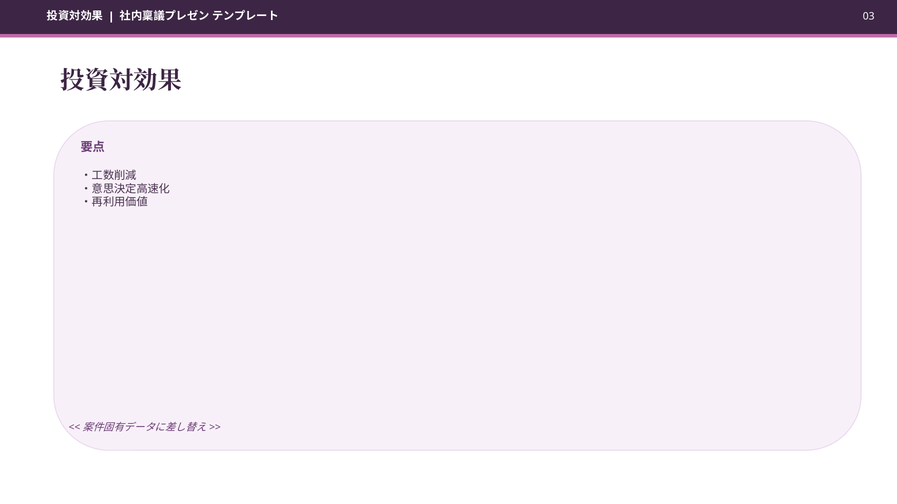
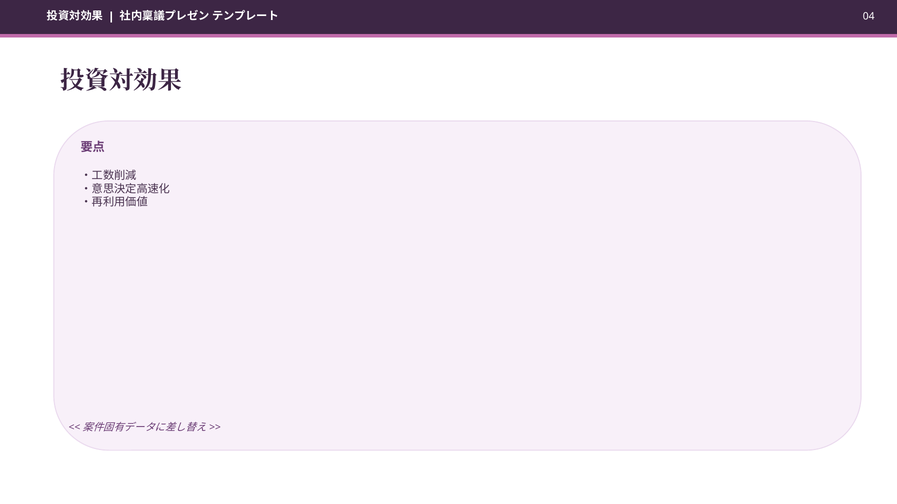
03: 03 -> 04 (869, 16)
